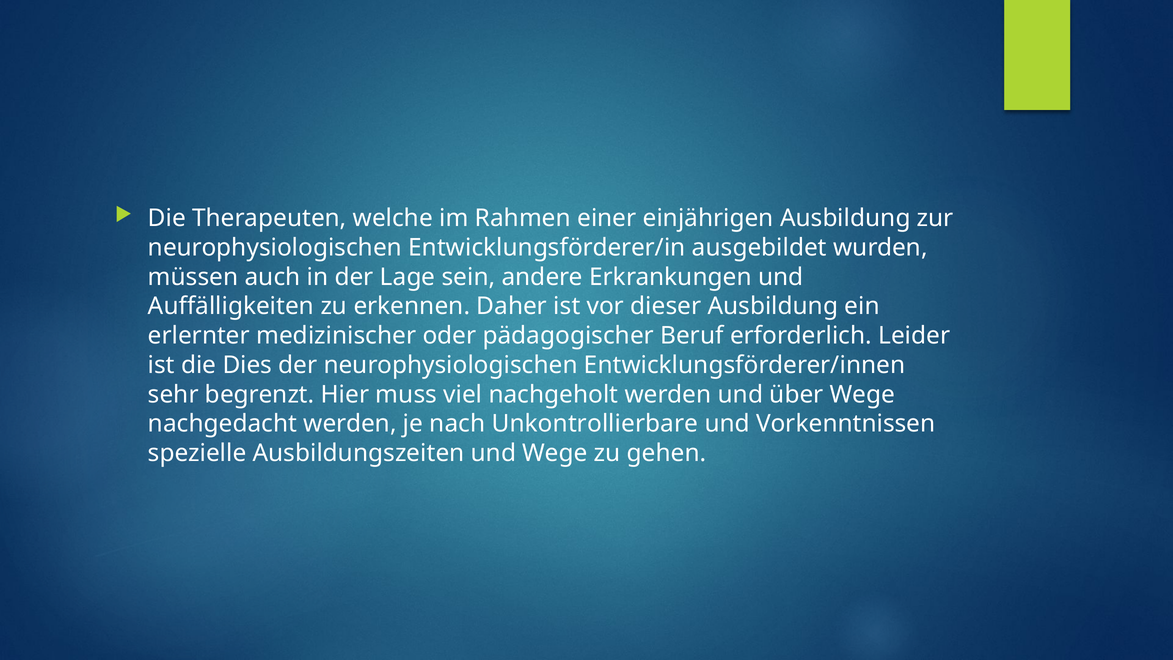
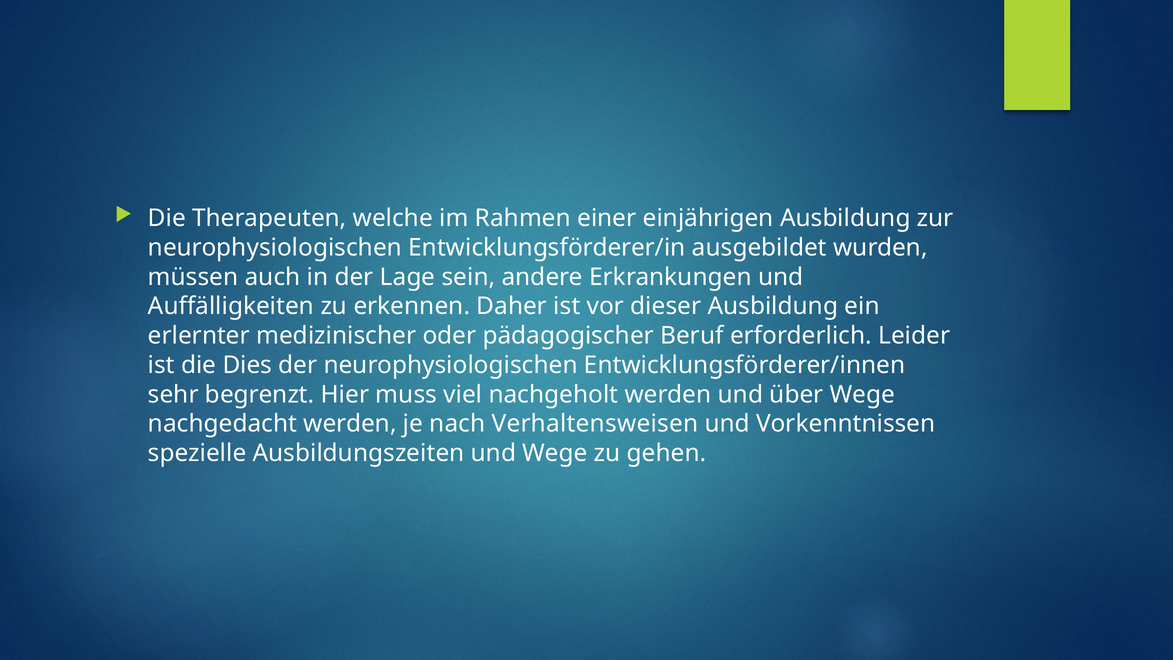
Unkontrollierbare: Unkontrollierbare -> Verhaltensweisen (595, 424)
